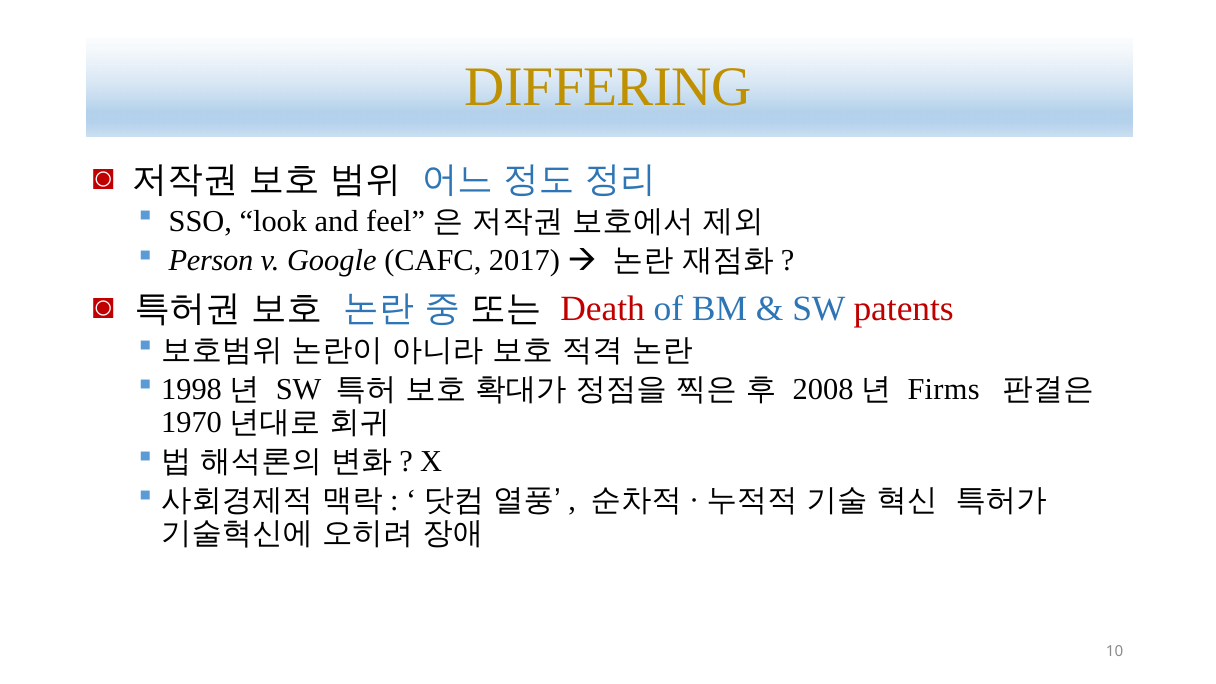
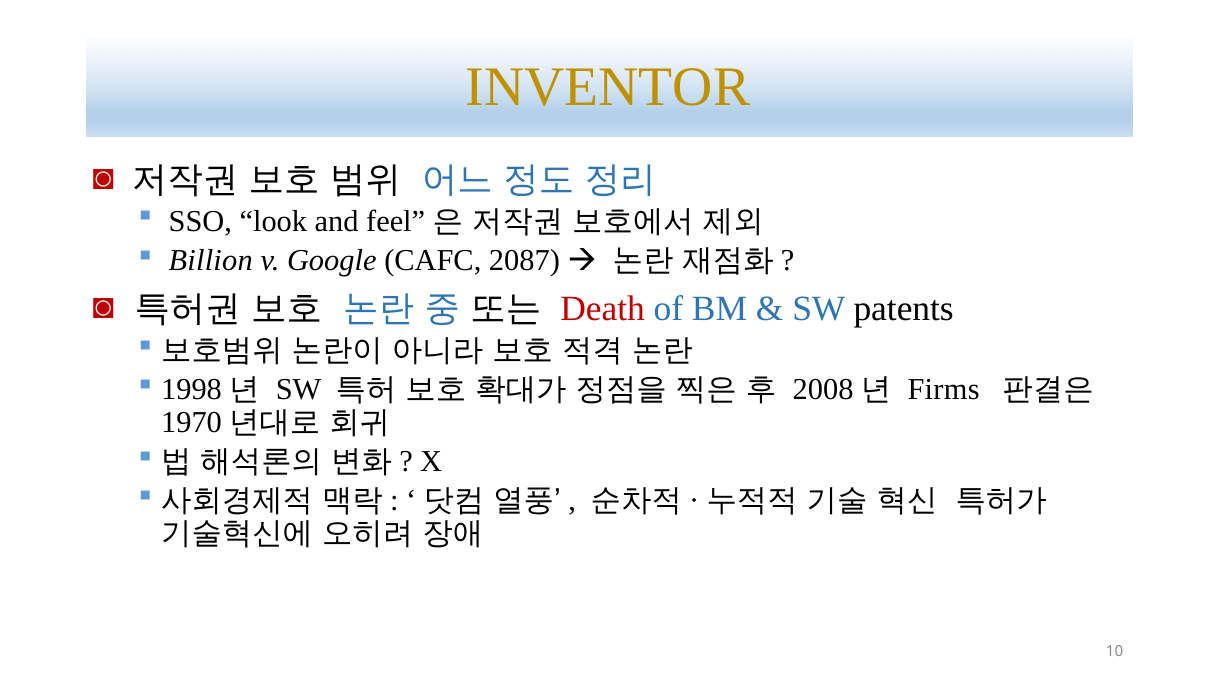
DIFFERING: DIFFERING -> INVENTOR (608, 87)
Person: Person -> Billion (211, 261)
2017: 2017 -> 2087 (524, 261)
patents colour: red -> black (904, 309)
